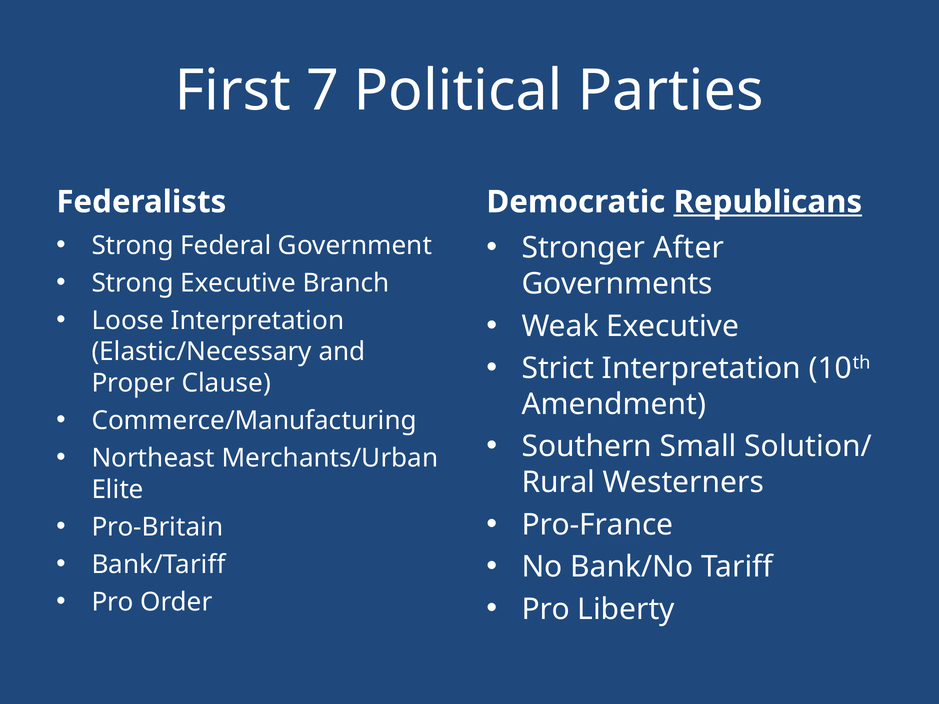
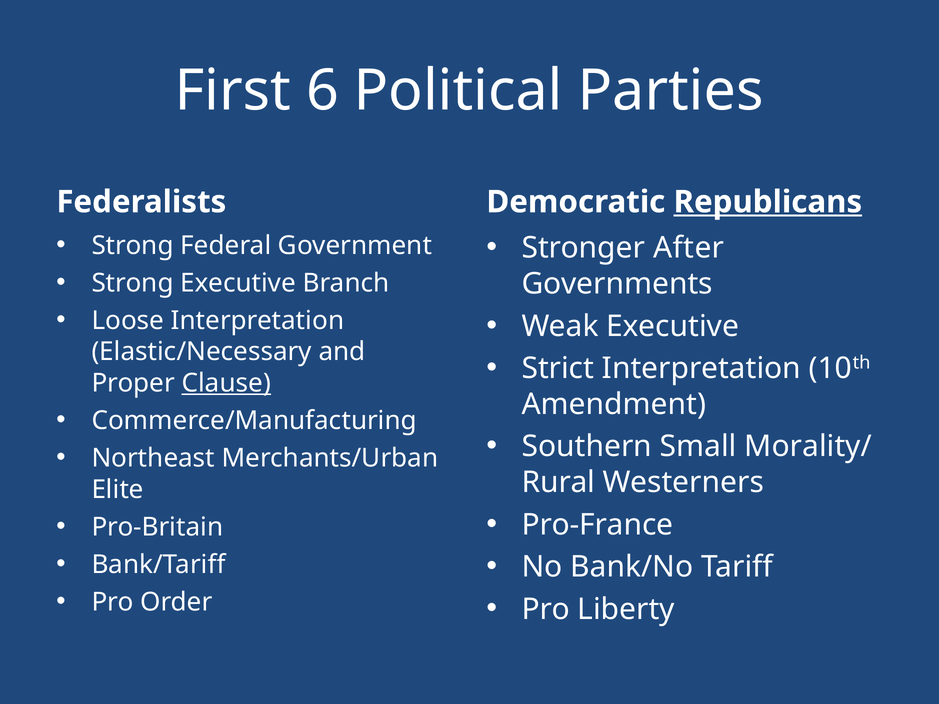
7: 7 -> 6 (322, 91)
Clause underline: none -> present (226, 383)
Solution/: Solution/ -> Morality/ (808, 447)
